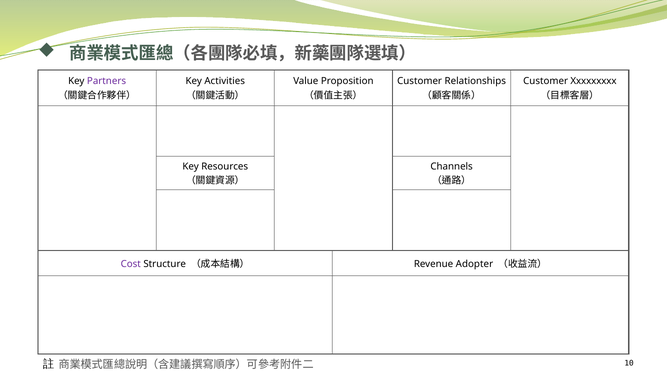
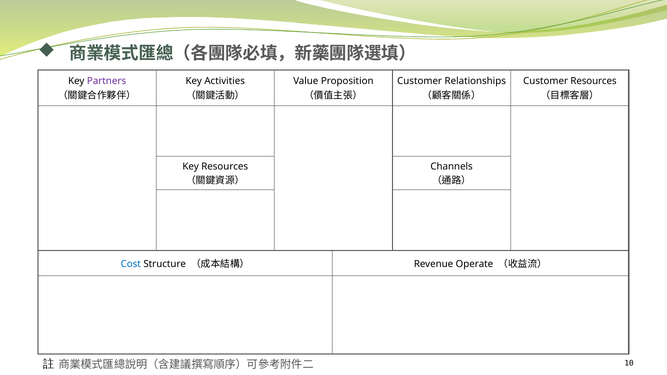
Customer Xxxxxxxxx: Xxxxxxxxx -> Resources (594, 81)
Cost colour: purple -> blue (131, 264)
Adopter: Adopter -> Operate (474, 264)
